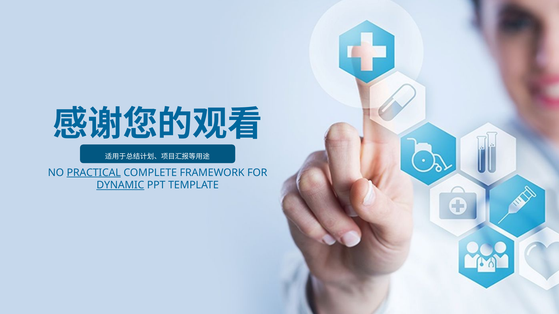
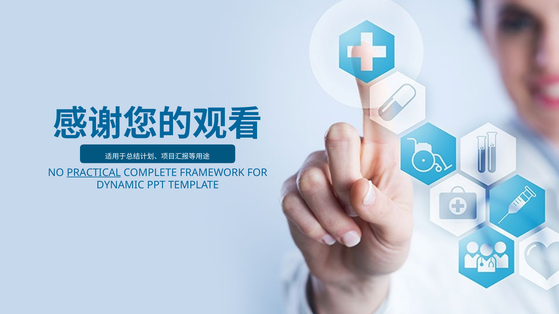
DYNAMIC underline: present -> none (120, 185)
